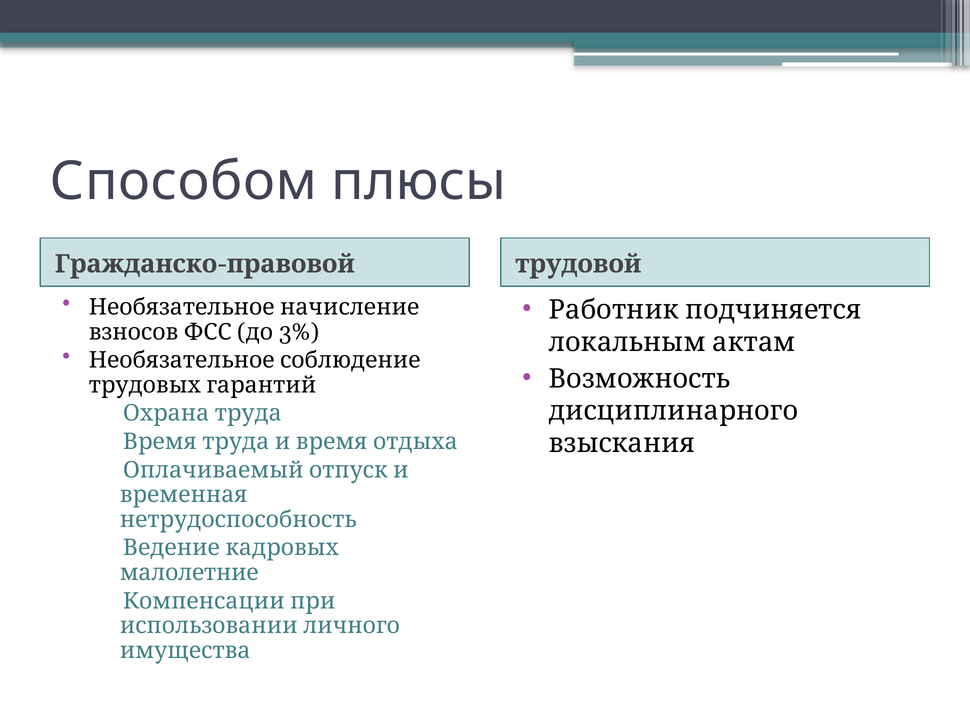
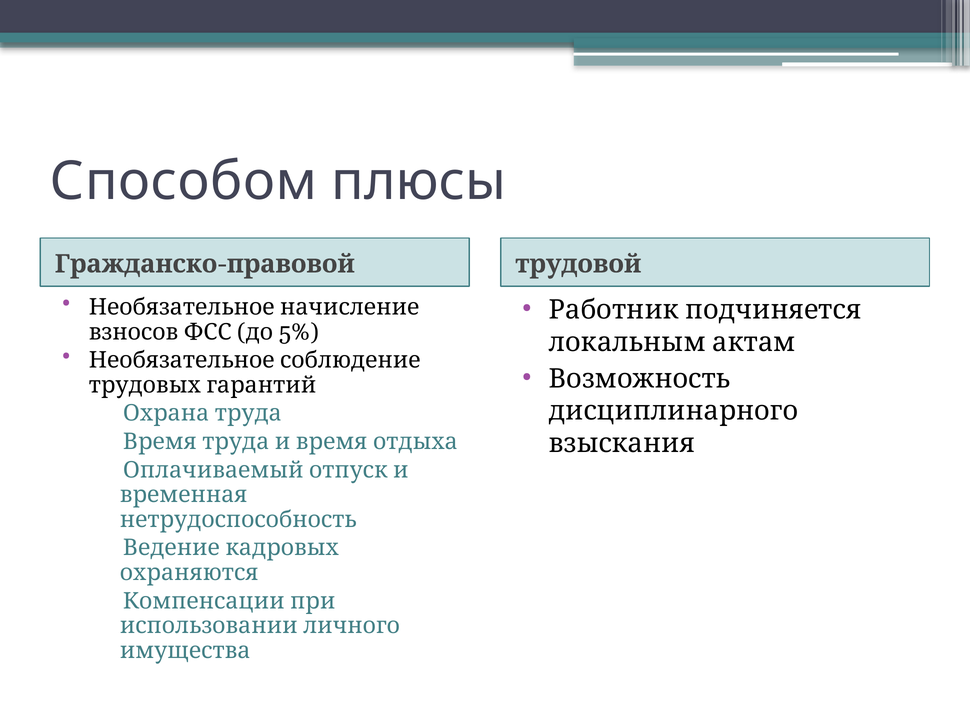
3%: 3% -> 5% (299, 332)
малолетние: малолетние -> охраняются (189, 573)
